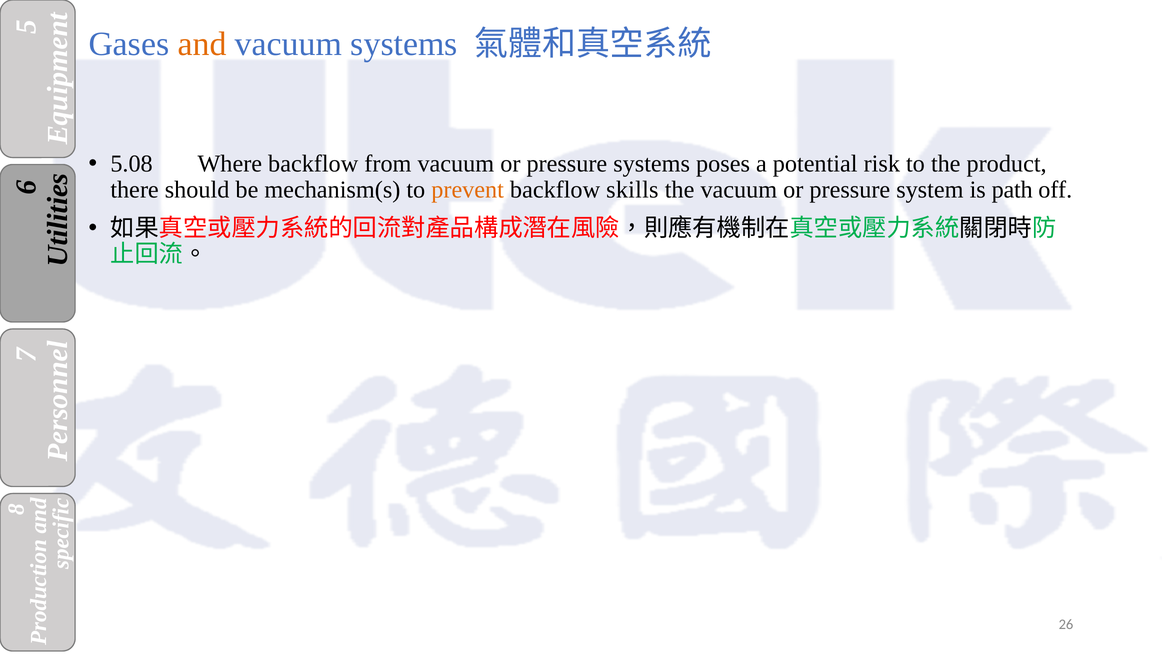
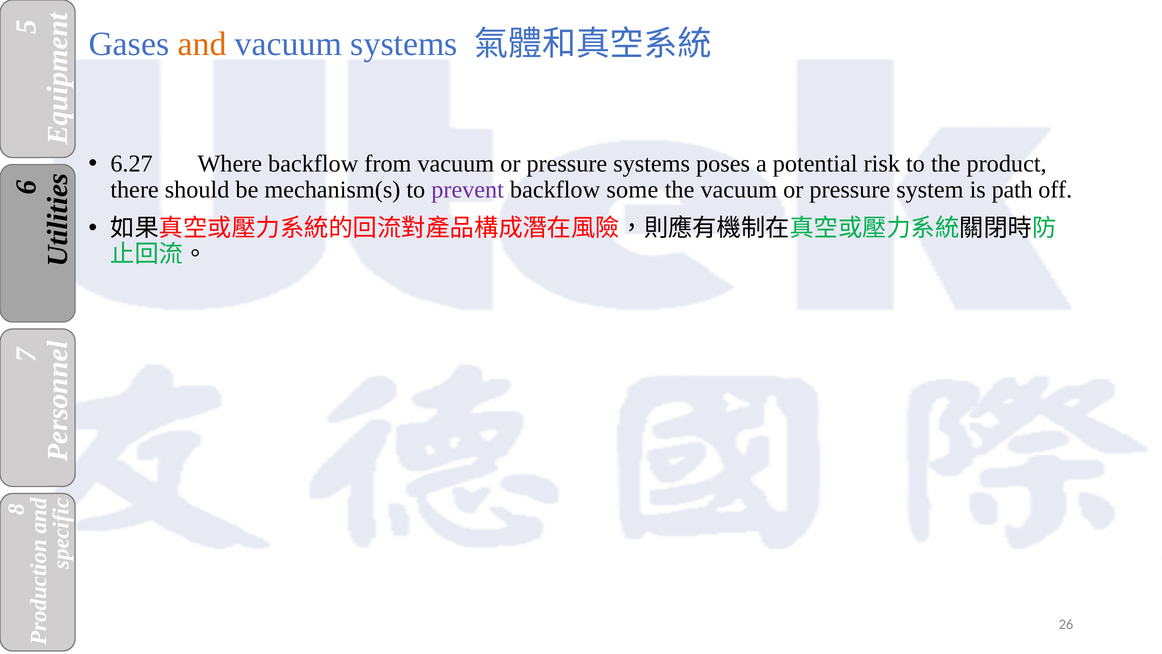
5.08: 5.08 -> 6.27 (132, 164)
prevent colour: orange -> purple (468, 190)
skills: skills -> some (632, 190)
